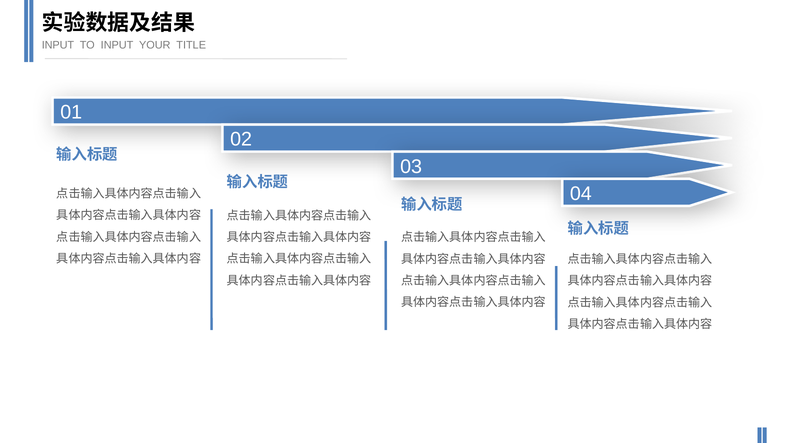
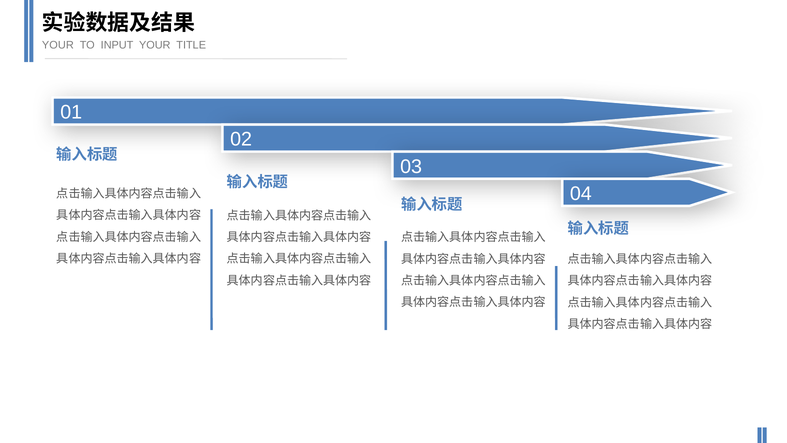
INPUT: INPUT -> YOUR (58, 45)
